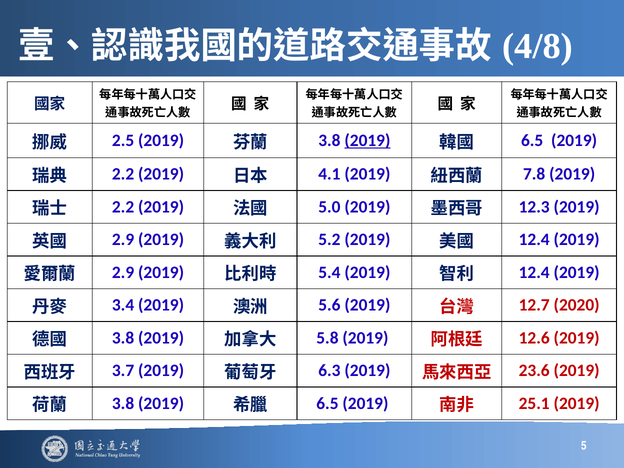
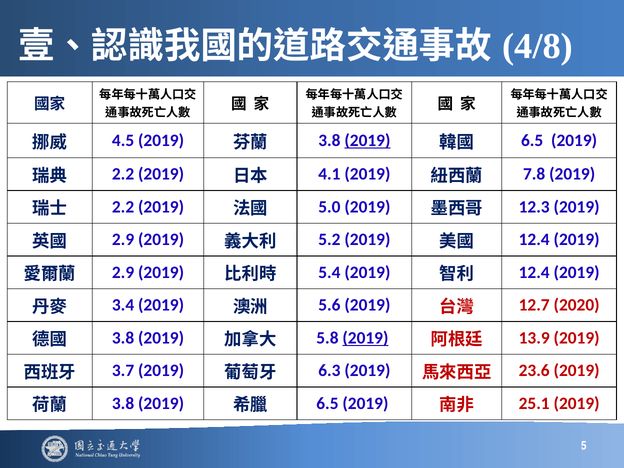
2.5: 2.5 -> 4.5 (123, 141)
2019 underline: none -> present (365, 338)
12.6: 12.6 -> 13.9 (534, 338)
